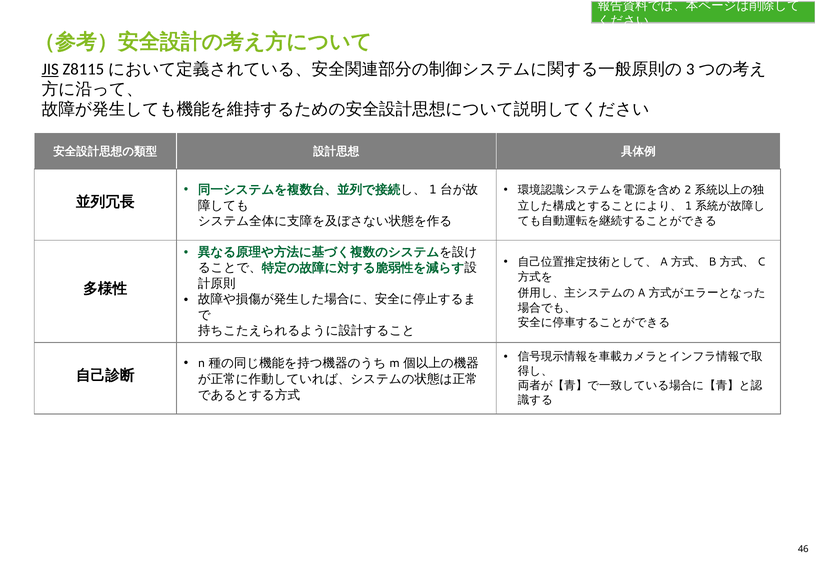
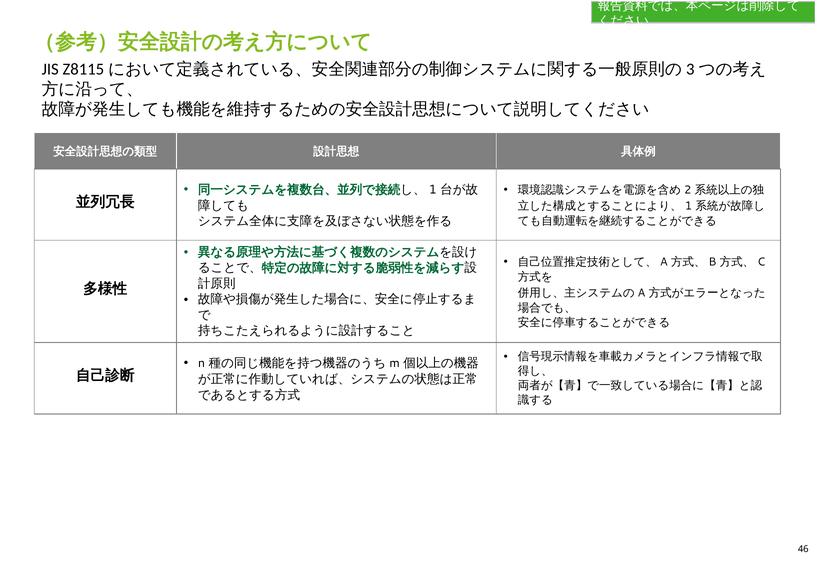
JIS underline: present -> none (50, 69)
